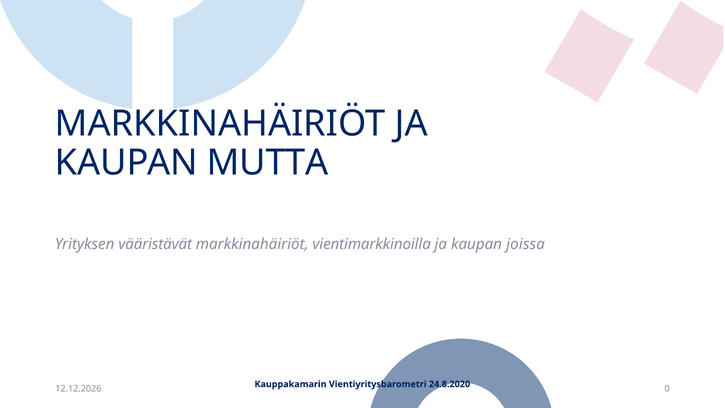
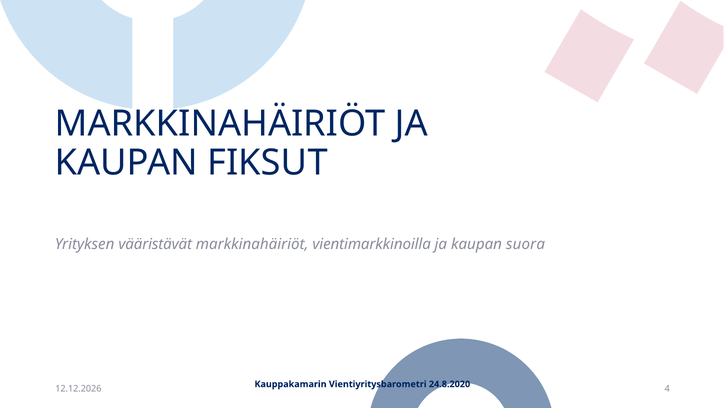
MUTTA: MUTTA -> FIKSUT (267, 163)
joissa: joissa -> suora (525, 244)
0: 0 -> 4 (667, 389)
